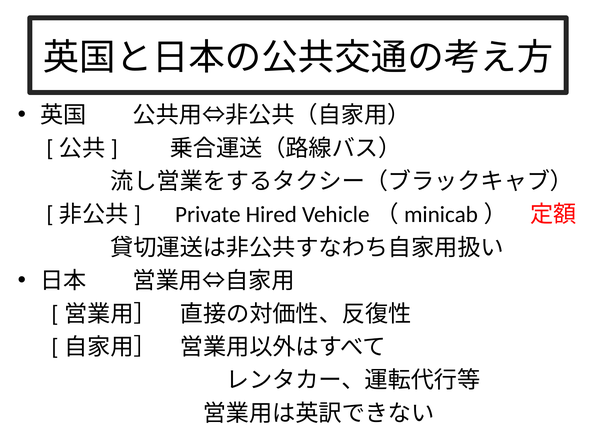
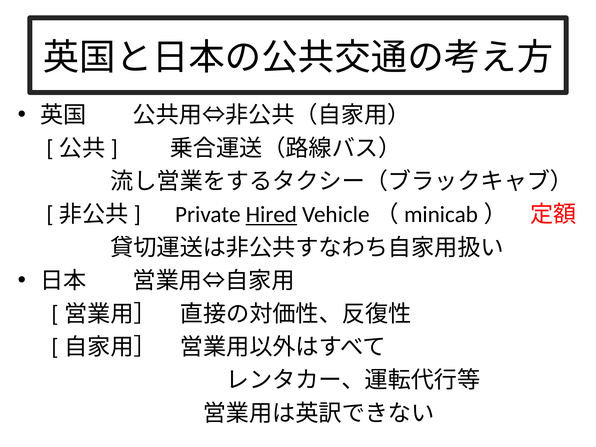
Hired underline: none -> present (271, 215)
